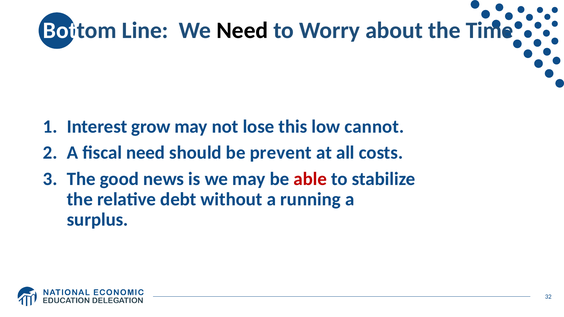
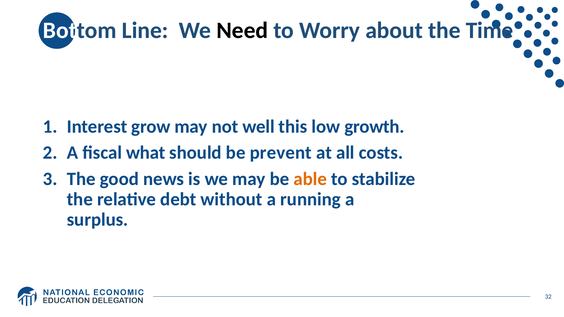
lose: lose -> well (259, 127)
cannot: cannot -> growth (374, 127)
fiscal need: need -> what (146, 153)
able colour: red -> orange (310, 179)
